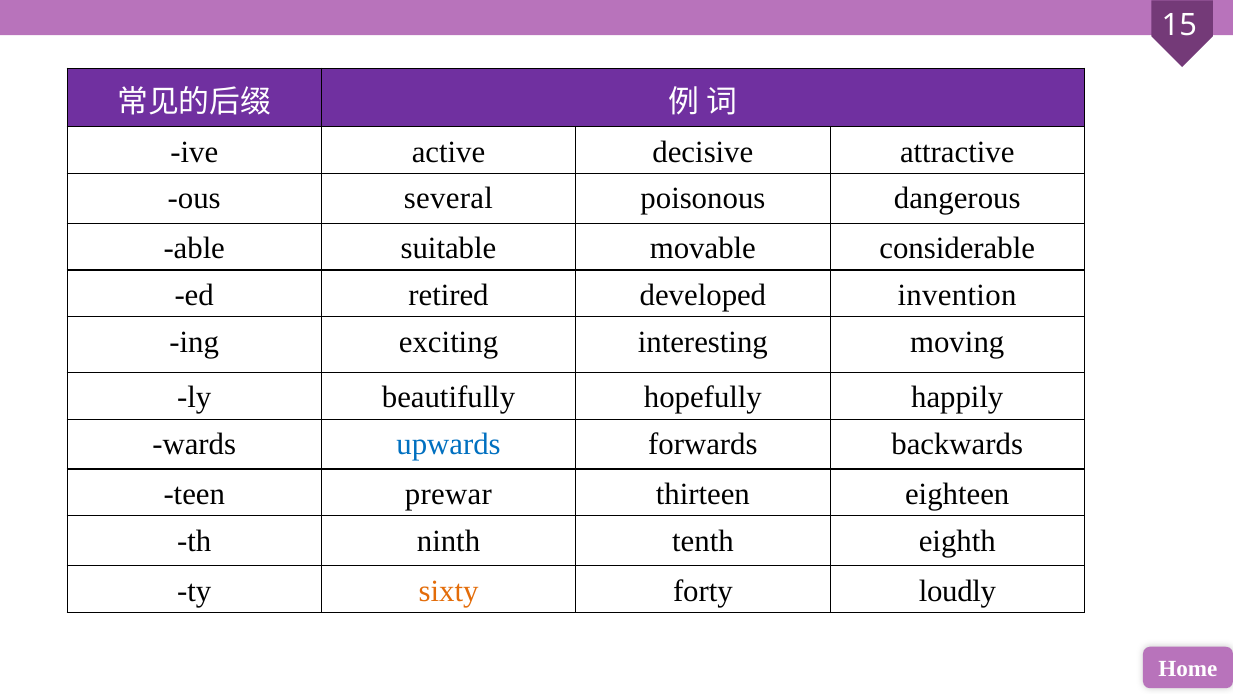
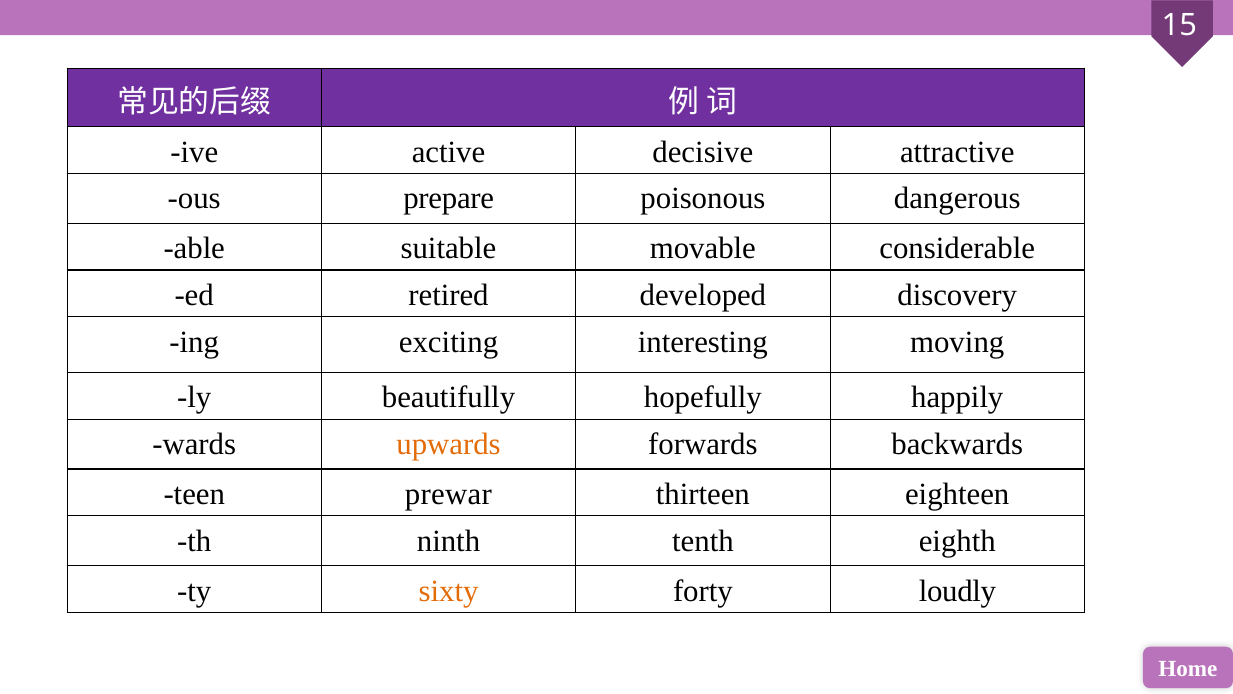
several: several -> prepare (449, 198)
invention: invention -> discovery (957, 295)
upwards colour: blue -> orange (449, 444)
